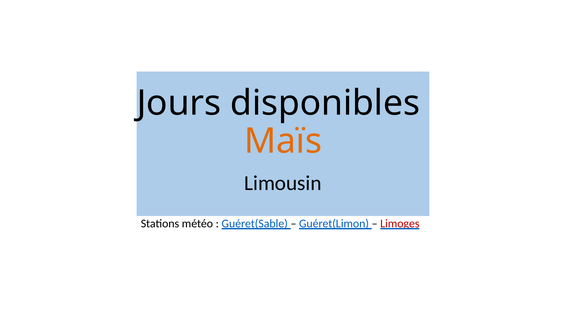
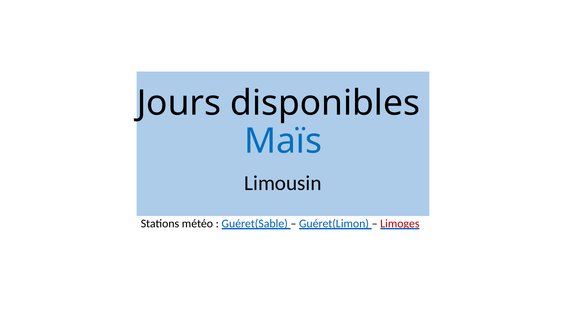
Maïs colour: orange -> blue (283, 141)
